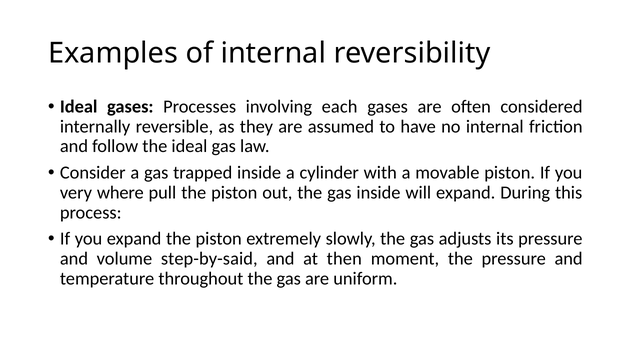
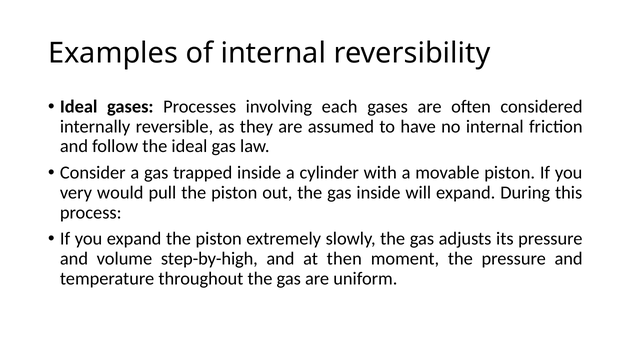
where: where -> would (120, 193)
step-by-said: step-by-said -> step-by-high (209, 259)
